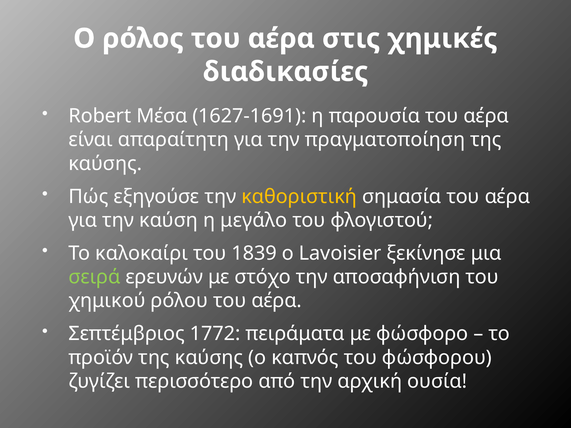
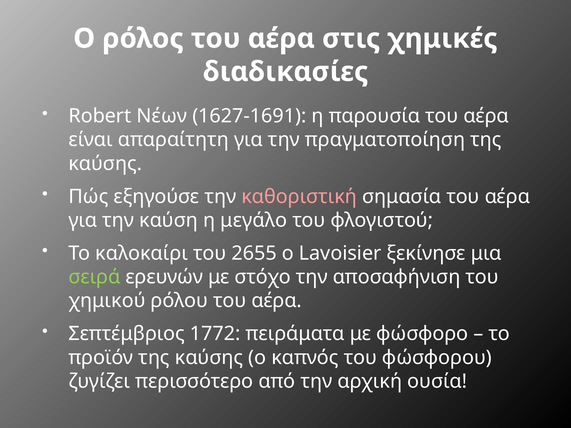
Μέσα: Μέσα -> Νέων (162, 116)
καθοριστική colour: yellow -> pink (299, 197)
1839: 1839 -> 2655 (254, 253)
